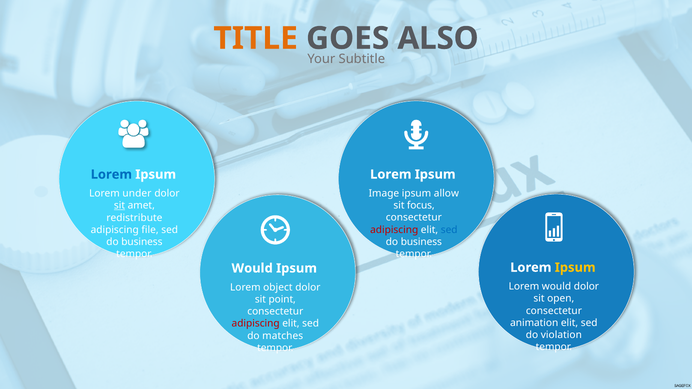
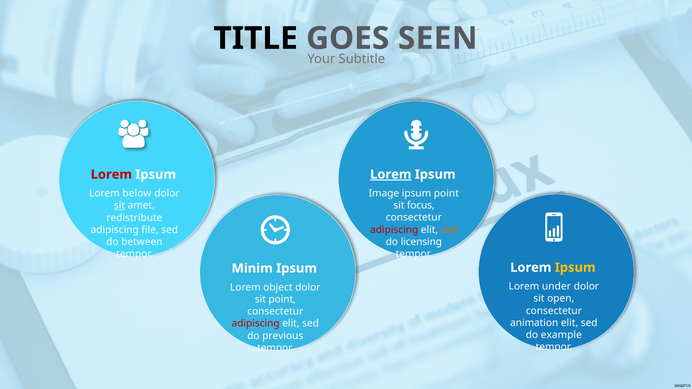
TITLE colour: orange -> black (256, 38)
ALSO: ALSO -> SEEN (438, 38)
Lorem underline: none -> present (391, 174)
Lorem colour: blue -> red (111, 175)
ipsum allow: allow -> point (446, 193)
under: under -> below (137, 194)
sed colour: blue -> orange (449, 230)
business: business -> licensing (421, 242)
business: business -> between (142, 242)
Would: Would -> Minim (252, 268)
Lorem would: would -> under (556, 287)
violation: violation -> example (561, 335)
matches: matches -> previous (283, 336)
